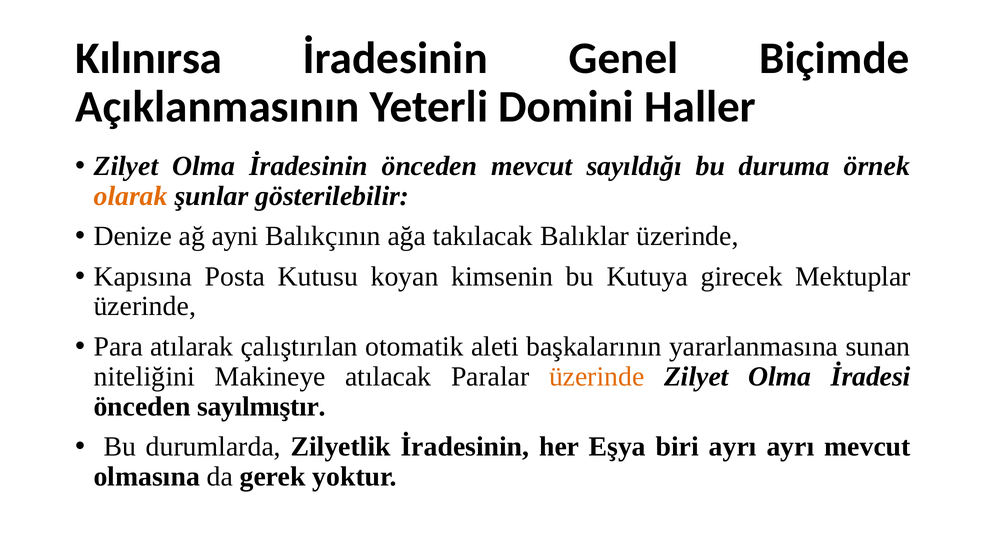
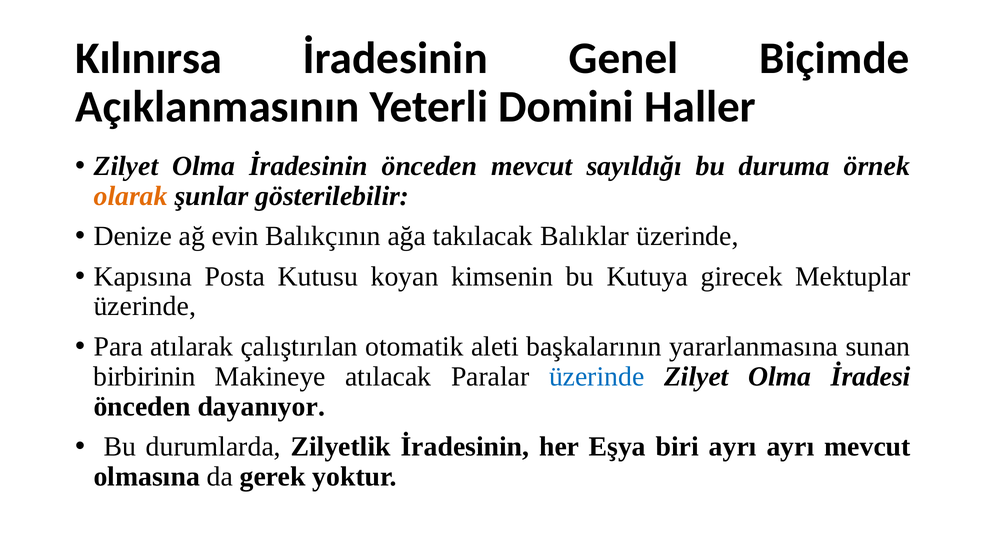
ayni: ayni -> evin (235, 236)
niteliğini: niteliğini -> birbirinin (145, 377)
üzerinde colour: orange -> blue (597, 377)
sayılmıştır: sayılmıştır -> dayanıyor (261, 407)
